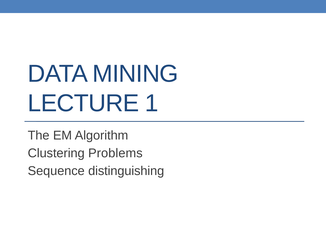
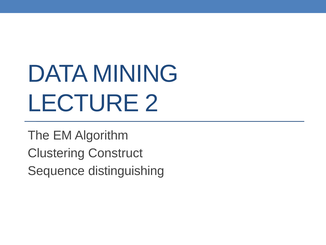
1: 1 -> 2 (152, 103)
Problems: Problems -> Construct (115, 153)
